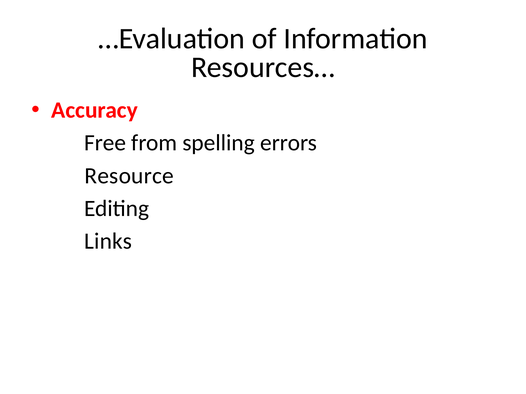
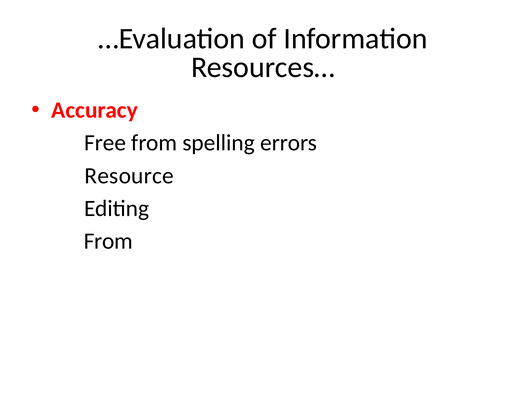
Links: Links -> From (108, 241)
